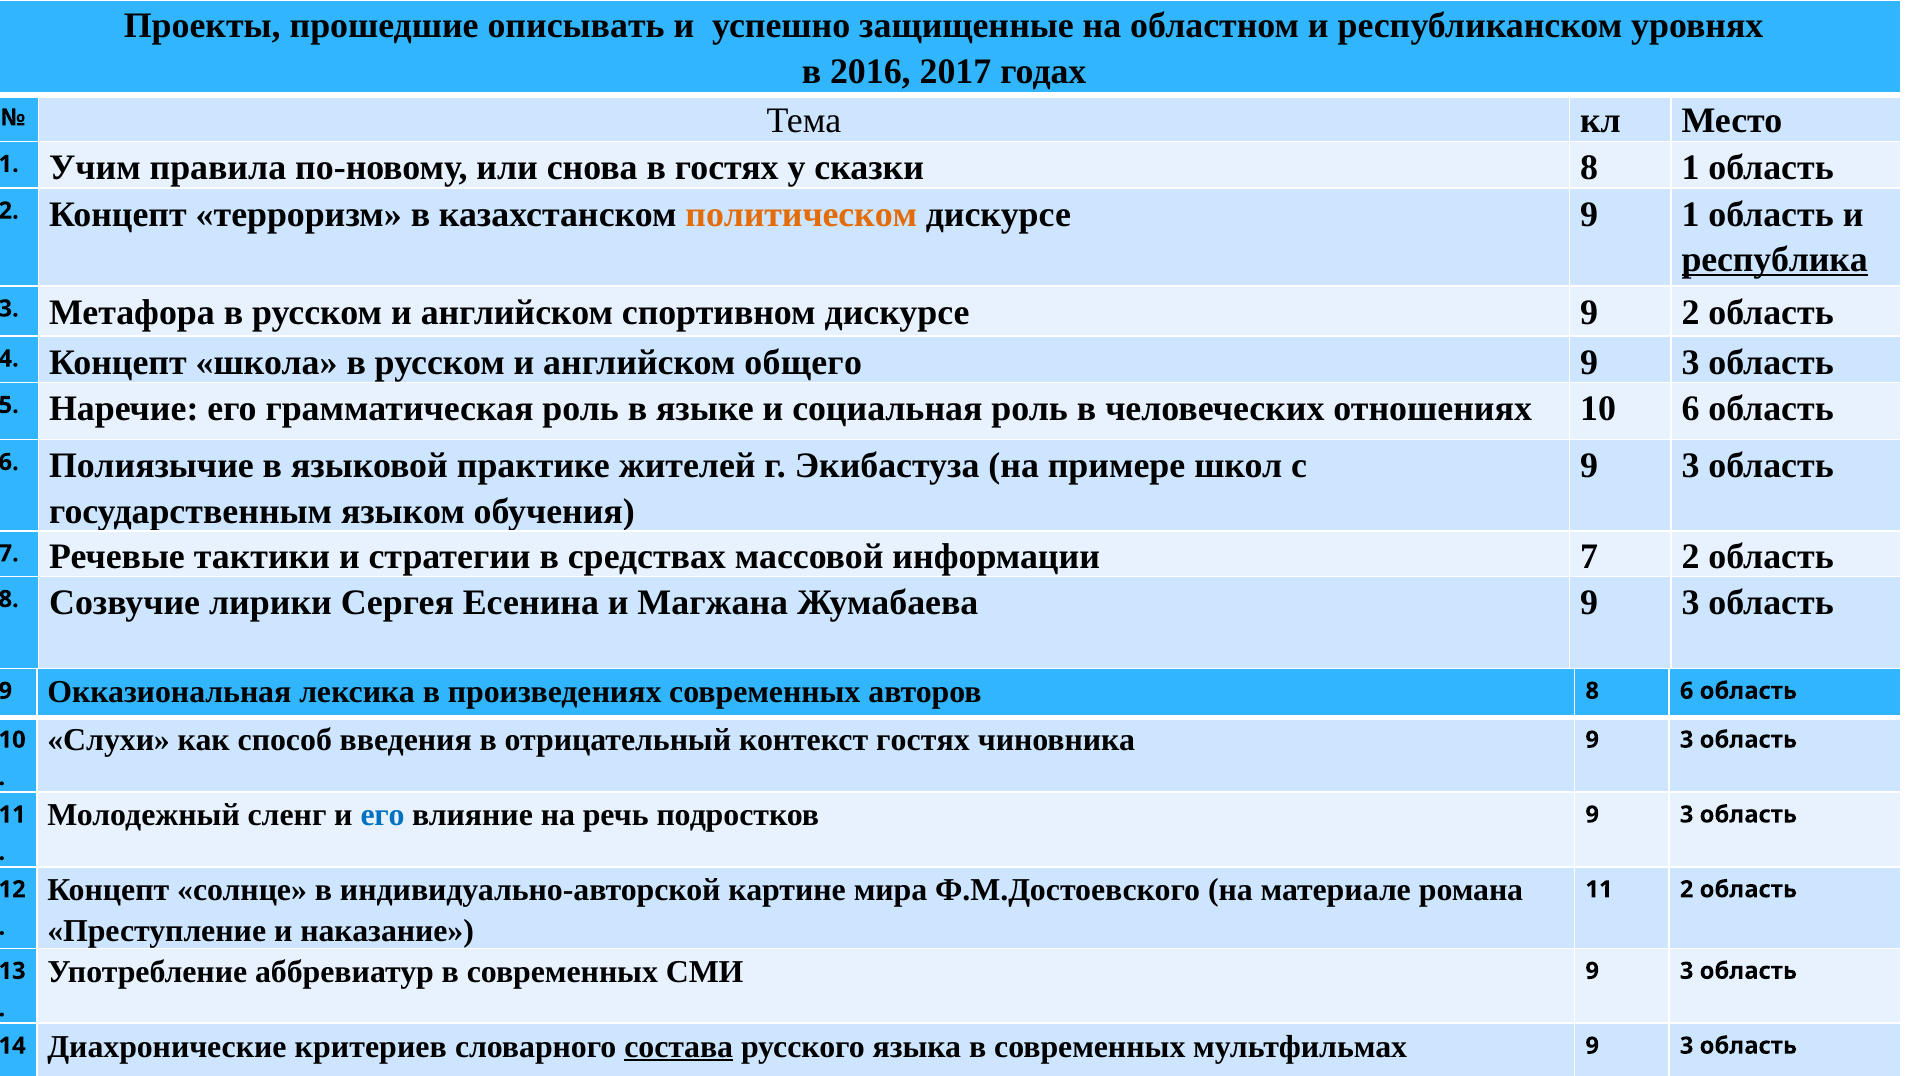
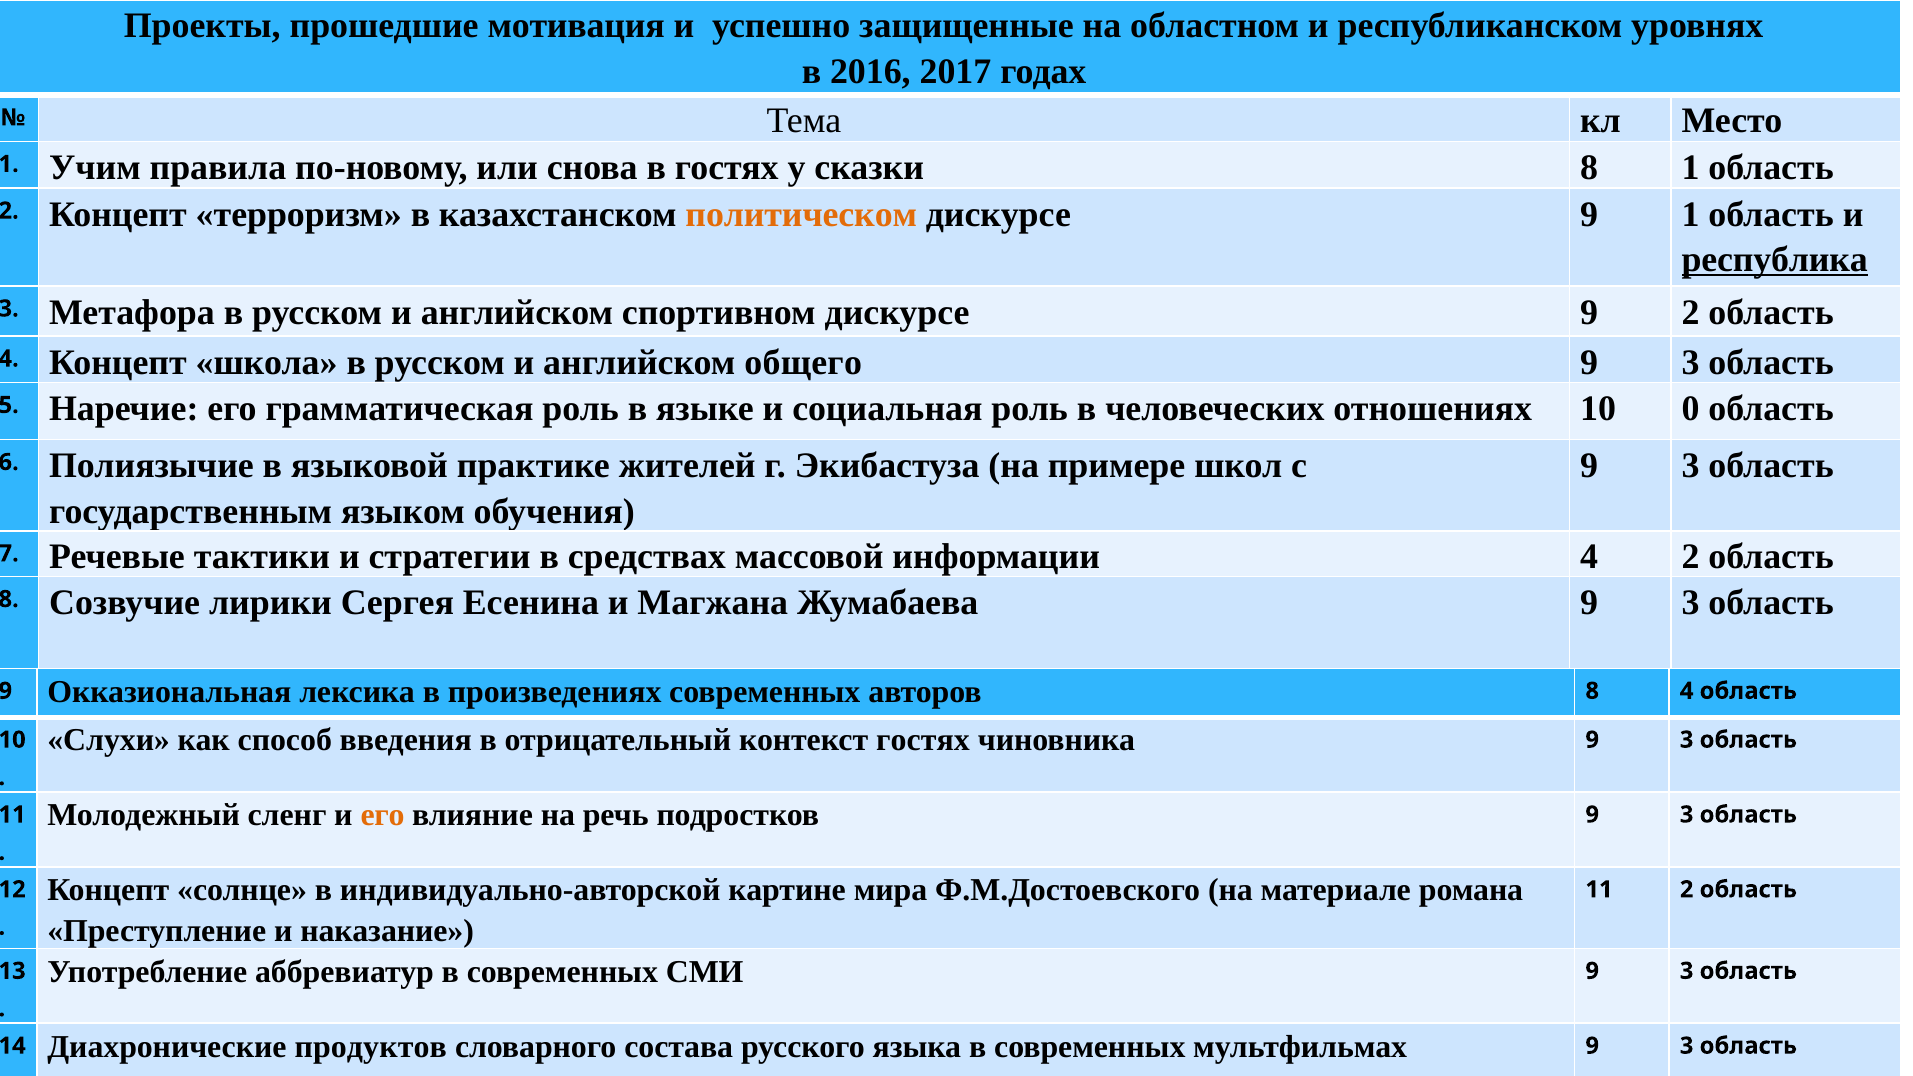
описывать: описывать -> мотивация (576, 26)
10 6: 6 -> 0 (1691, 409)
информации 7: 7 -> 4 (1589, 557)
8 6: 6 -> 4 (1687, 691)
его colour: blue -> orange (382, 815)
критериев: критериев -> продуктов (371, 1047)
состава underline: present -> none (679, 1047)
